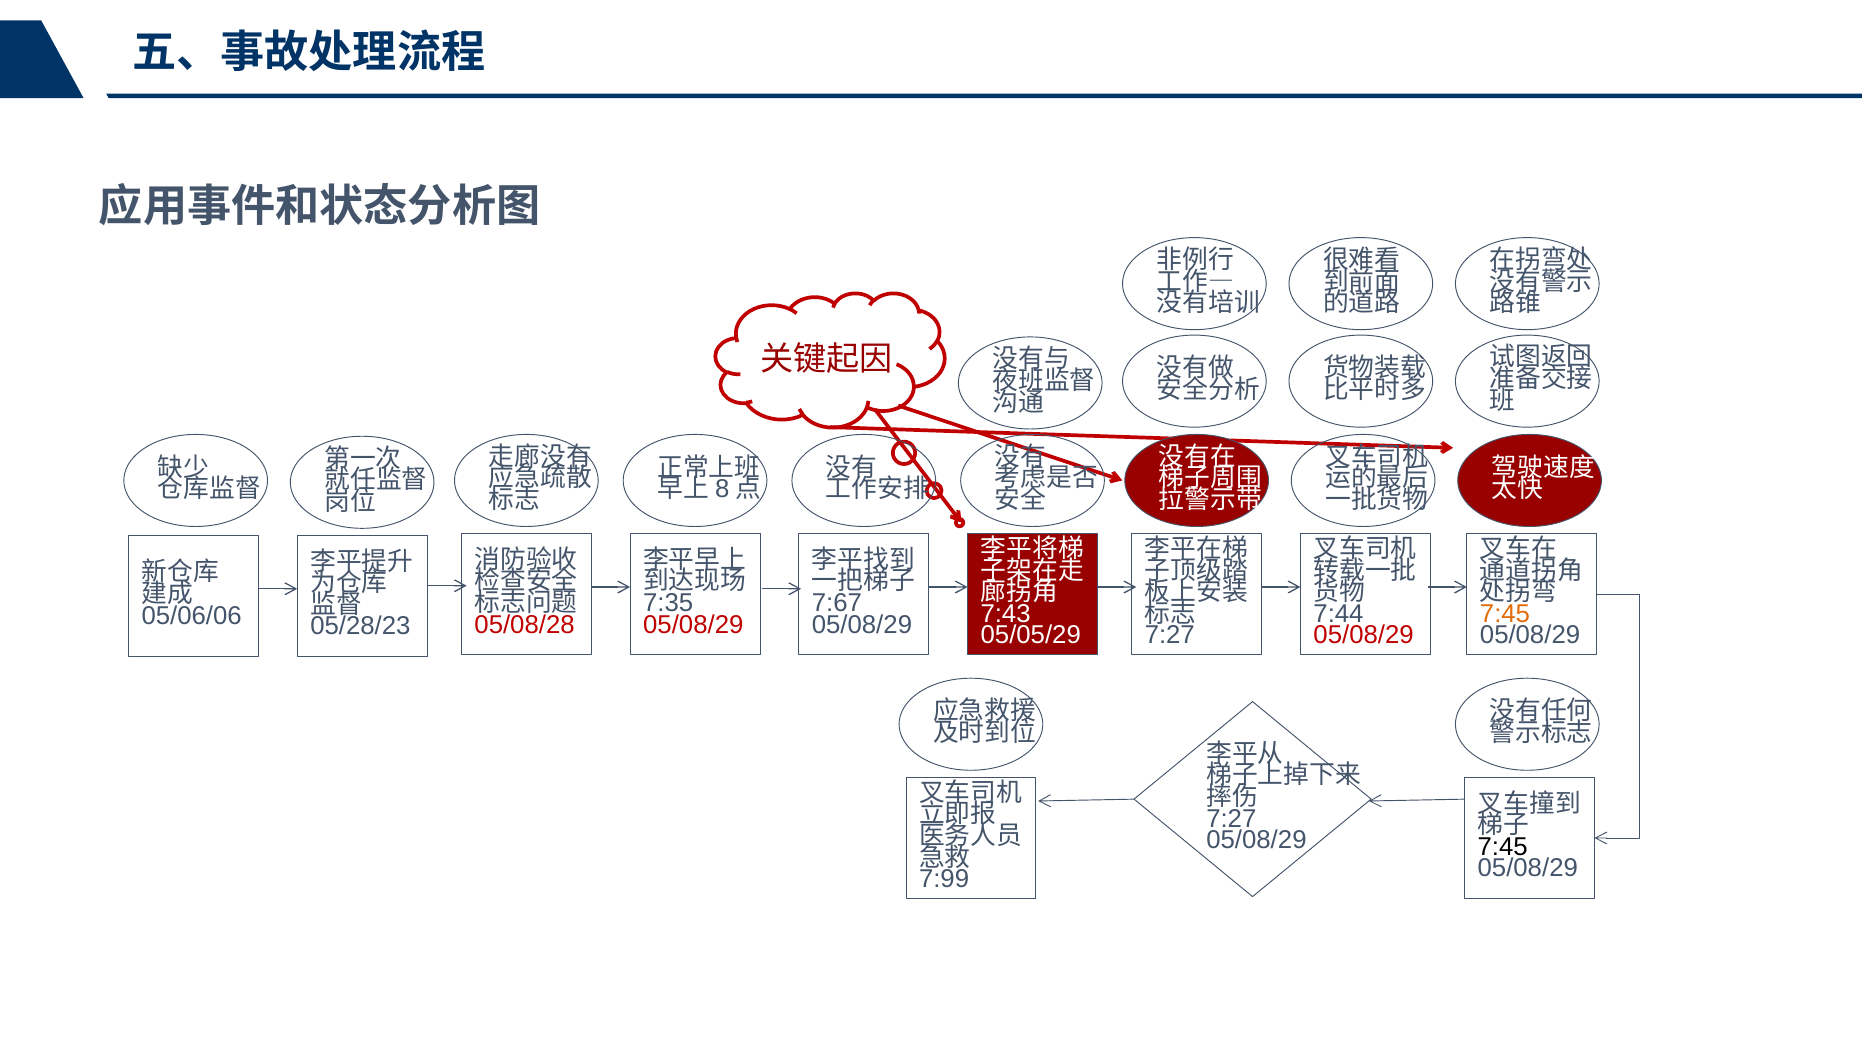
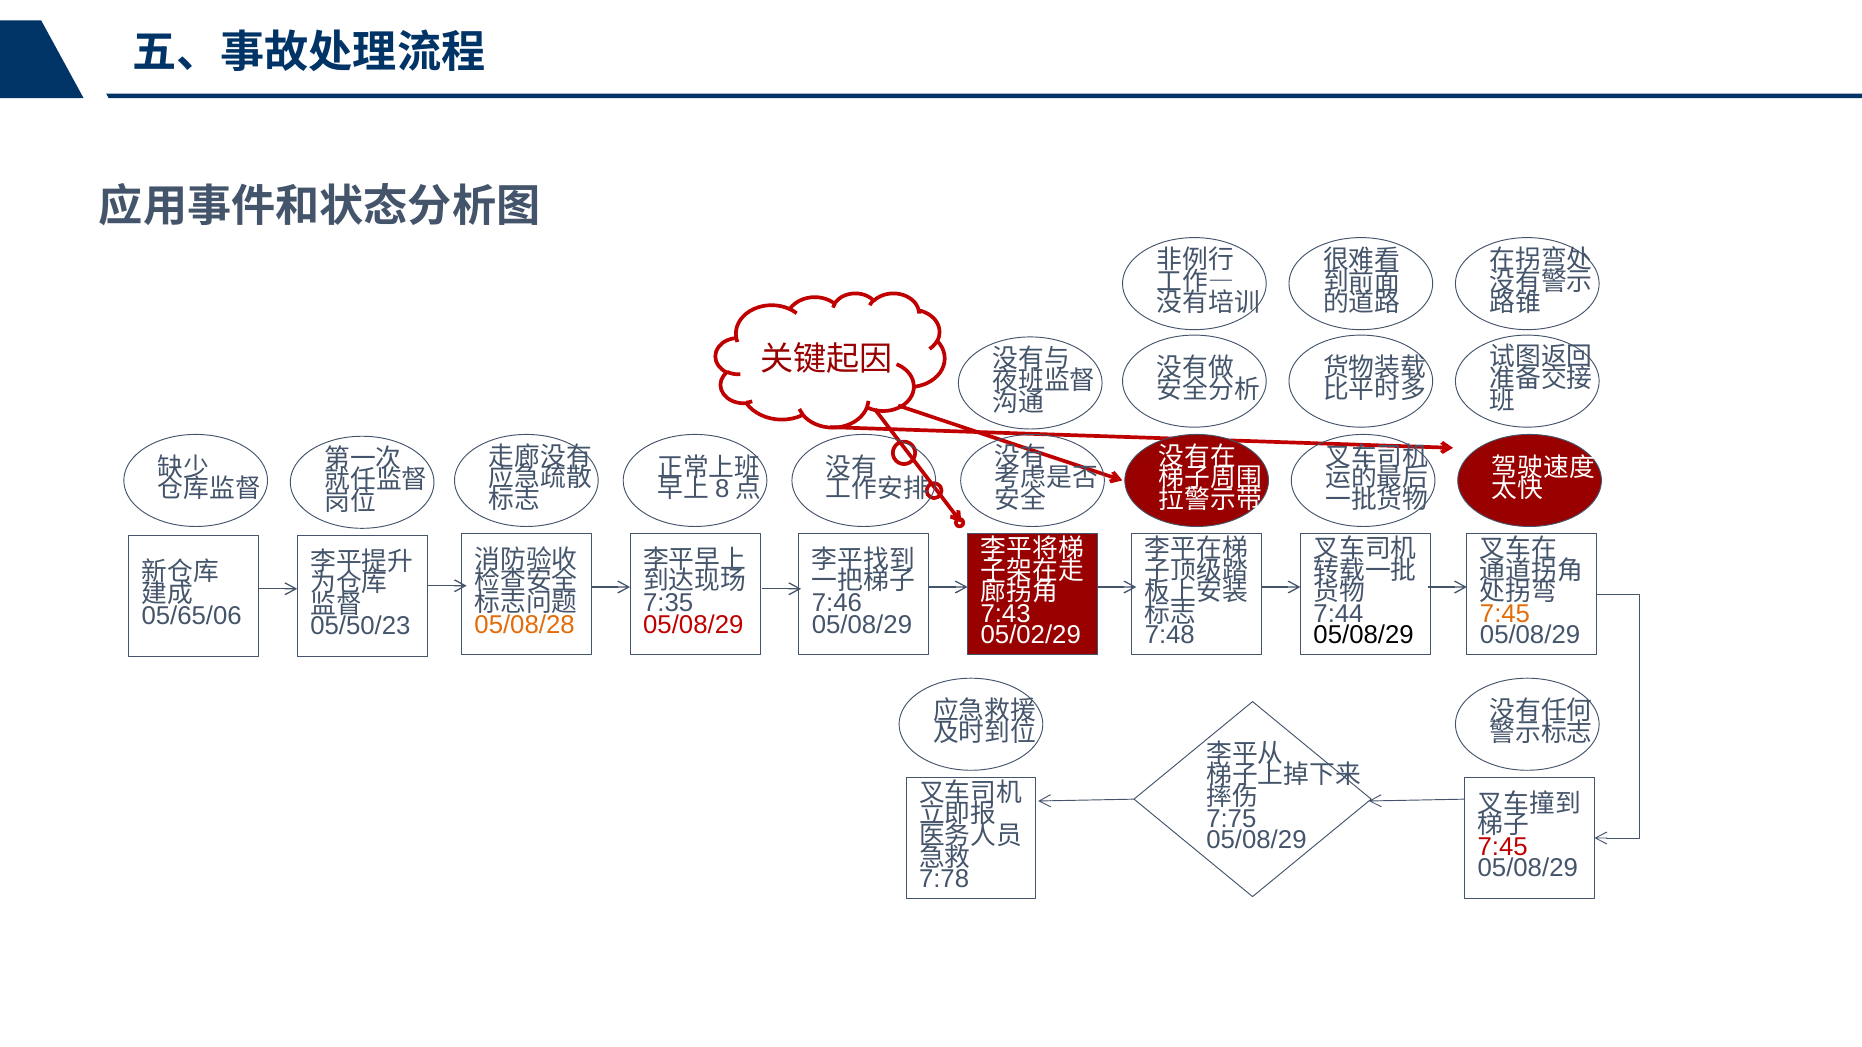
7:67: 7:67 -> 7:46 (837, 603)
05/06/06: 05/06/06 -> 05/65/06 (192, 616)
05/08/28 colour: red -> orange (525, 625)
05/28/23: 05/28/23 -> 05/50/23 (360, 627)
05/05/29: 05/05/29 -> 05/02/29 (1031, 636)
7:27: 7:27 -> 7:48 (1170, 636)
05/08/29 colour: red -> black (1364, 636)
7:27: 7:27 -> 7:75 (1231, 819)
7:45 colour: black -> red (1503, 847)
7:99: 7:99 -> 7:78 (944, 879)
